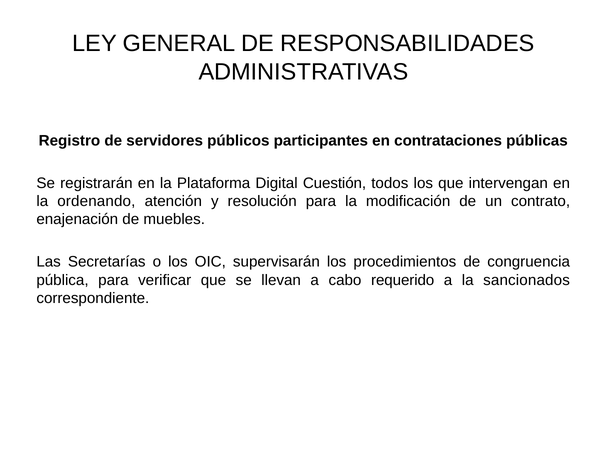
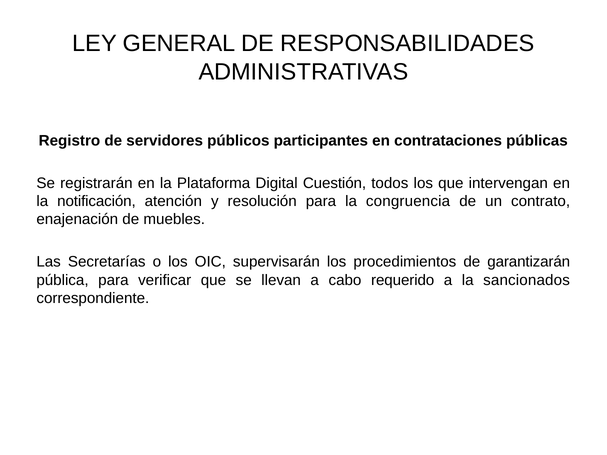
ordenando: ordenando -> notificación (96, 201)
modificación: modificación -> congruencia (408, 201)
congruencia: congruencia -> garantizarán (529, 262)
